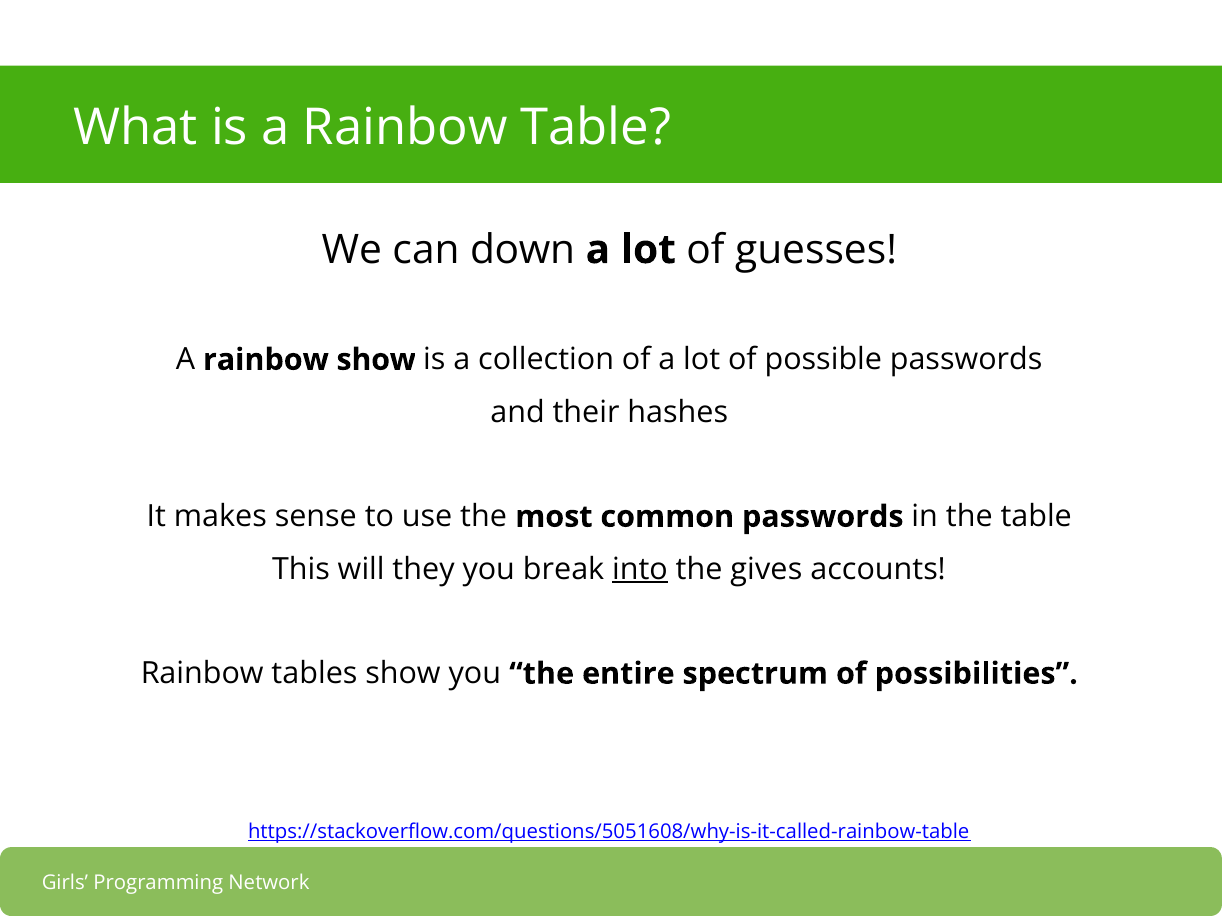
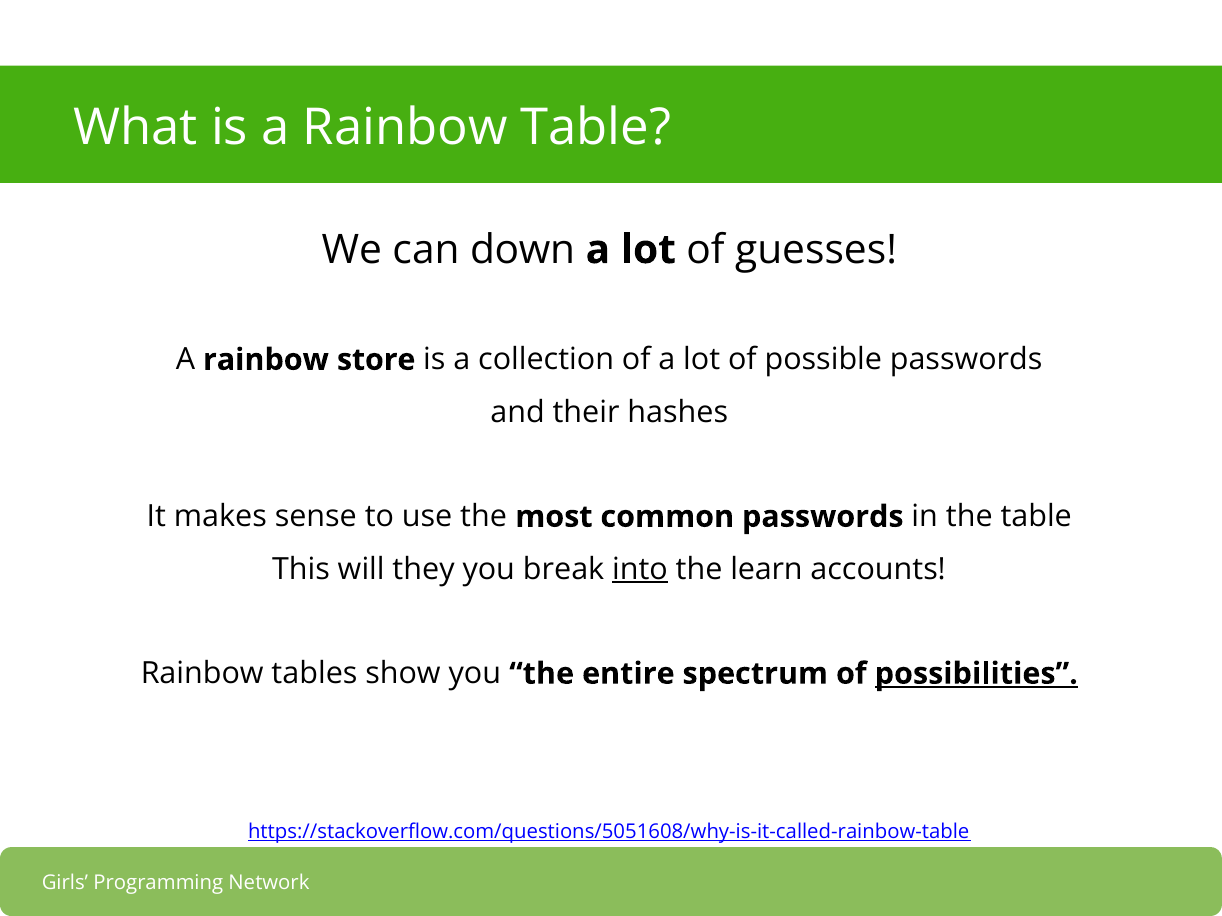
rainbow show: show -> store (376, 360)
gives: gives -> learn (767, 569)
possibilities underline: none -> present (976, 674)
